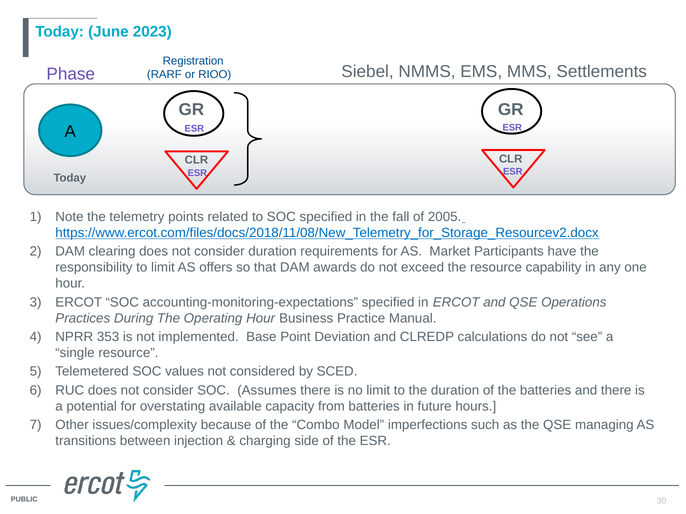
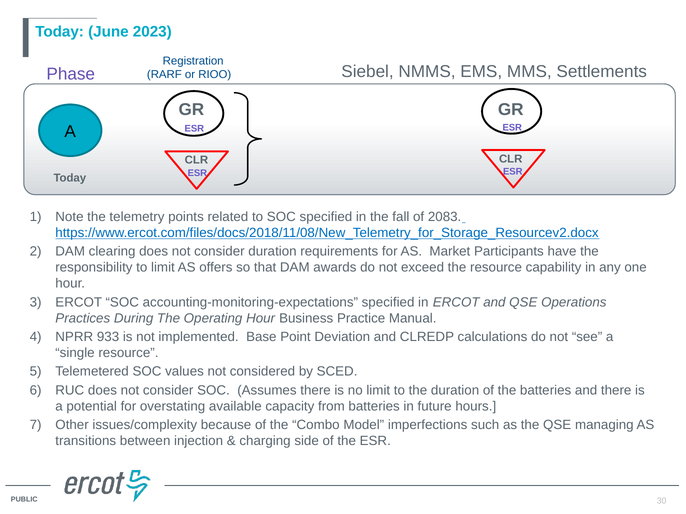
2005: 2005 -> 2083 (445, 217)
353: 353 -> 933 (108, 337)
